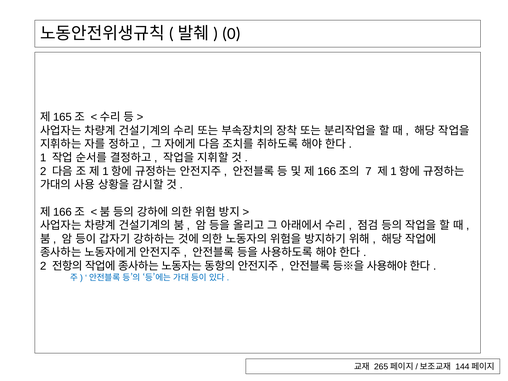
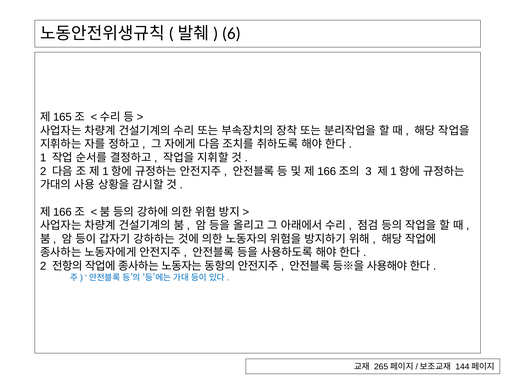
0: 0 -> 6 (231, 34)
7: 7 -> 3 (368, 171)
